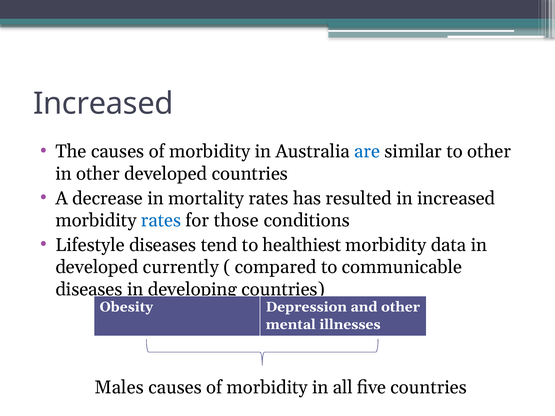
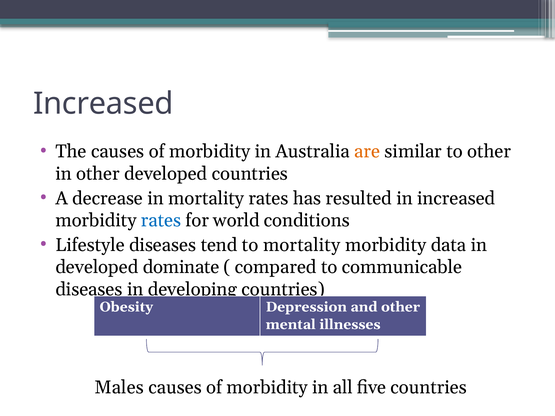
are colour: blue -> orange (367, 152)
those: those -> world (237, 221)
to healthiest: healthiest -> mortality (302, 245)
currently: currently -> dominate (181, 267)
